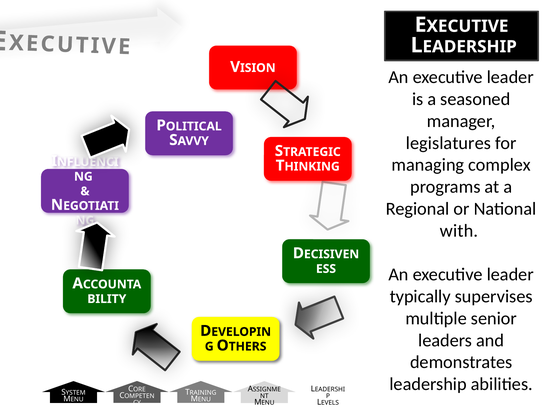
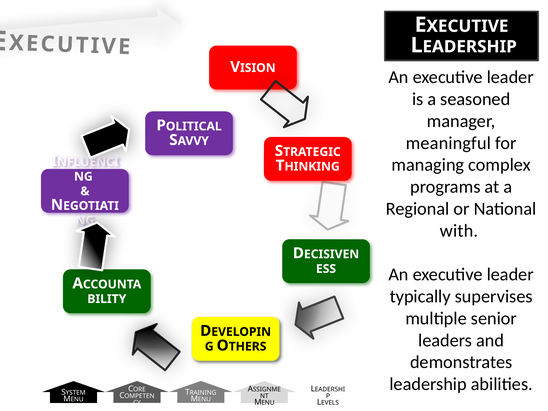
legislatures: legislatures -> meaningful (448, 143)
